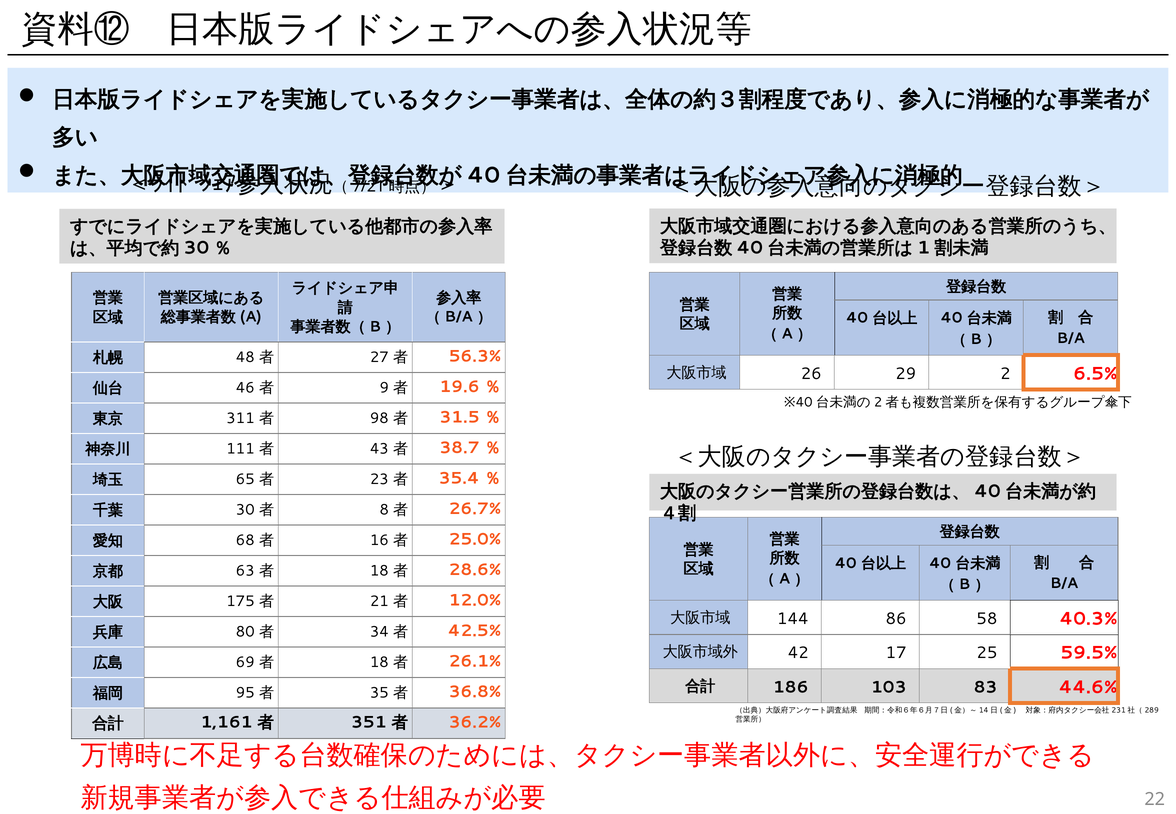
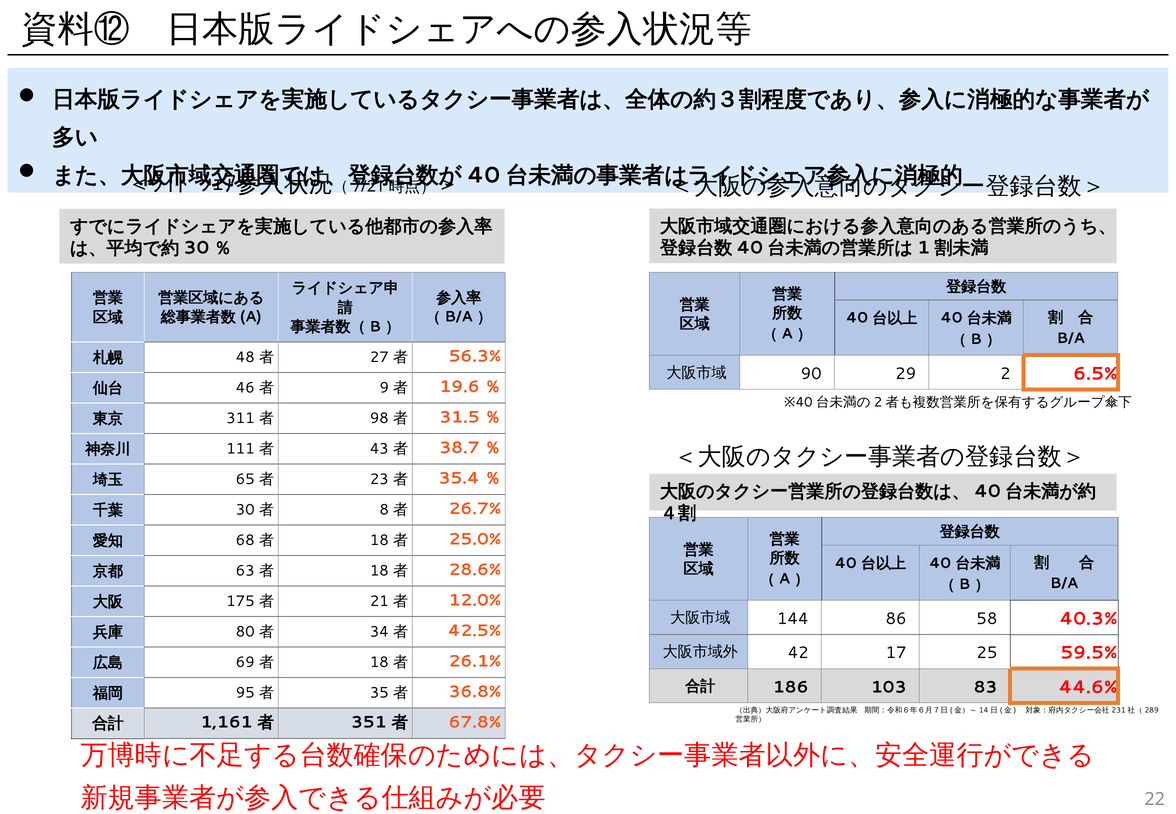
26: 26 -> 90 (811, 374)
16: 16 -> 18 (379, 540)
36.2%: 36.2% -> 67.8% (475, 722)
